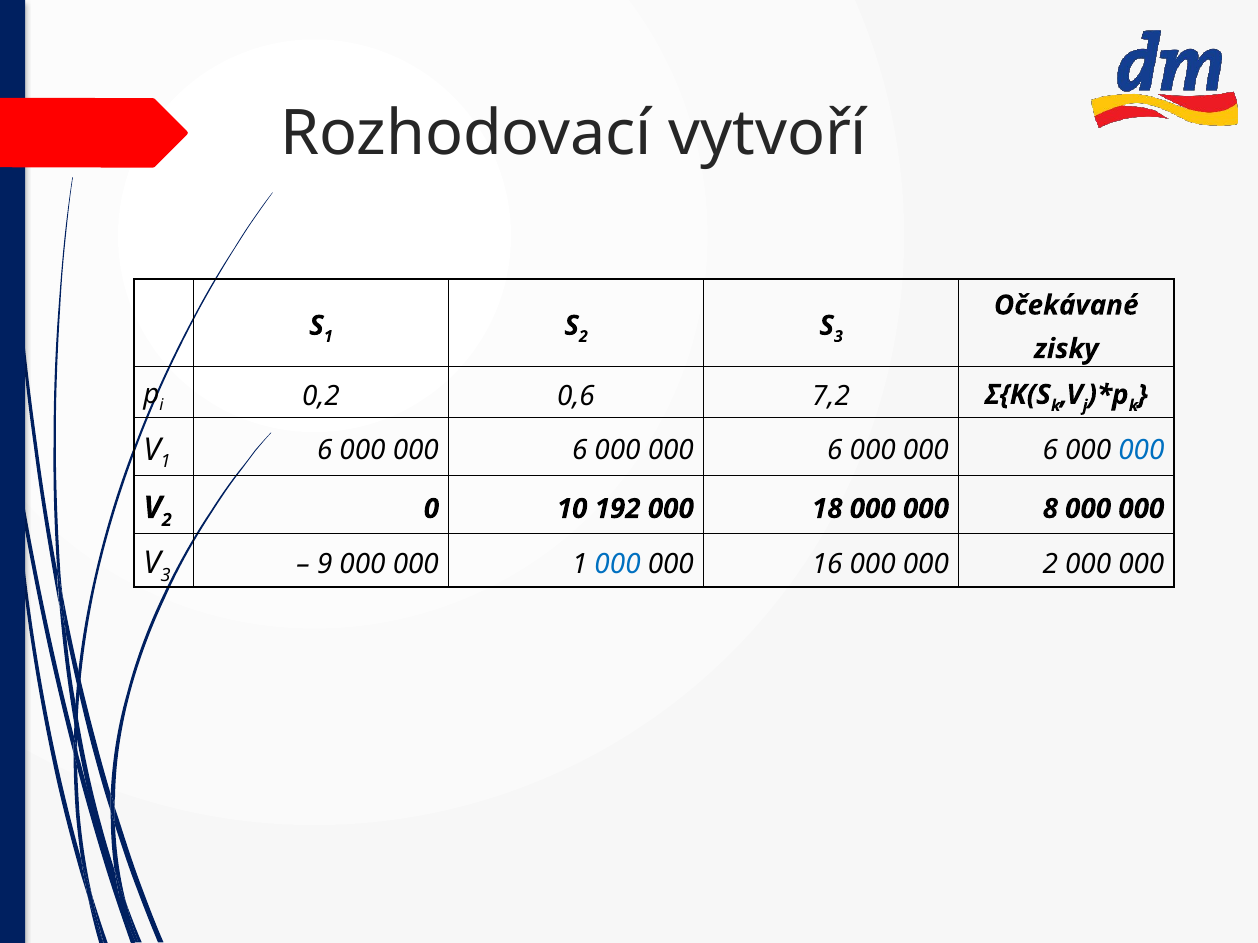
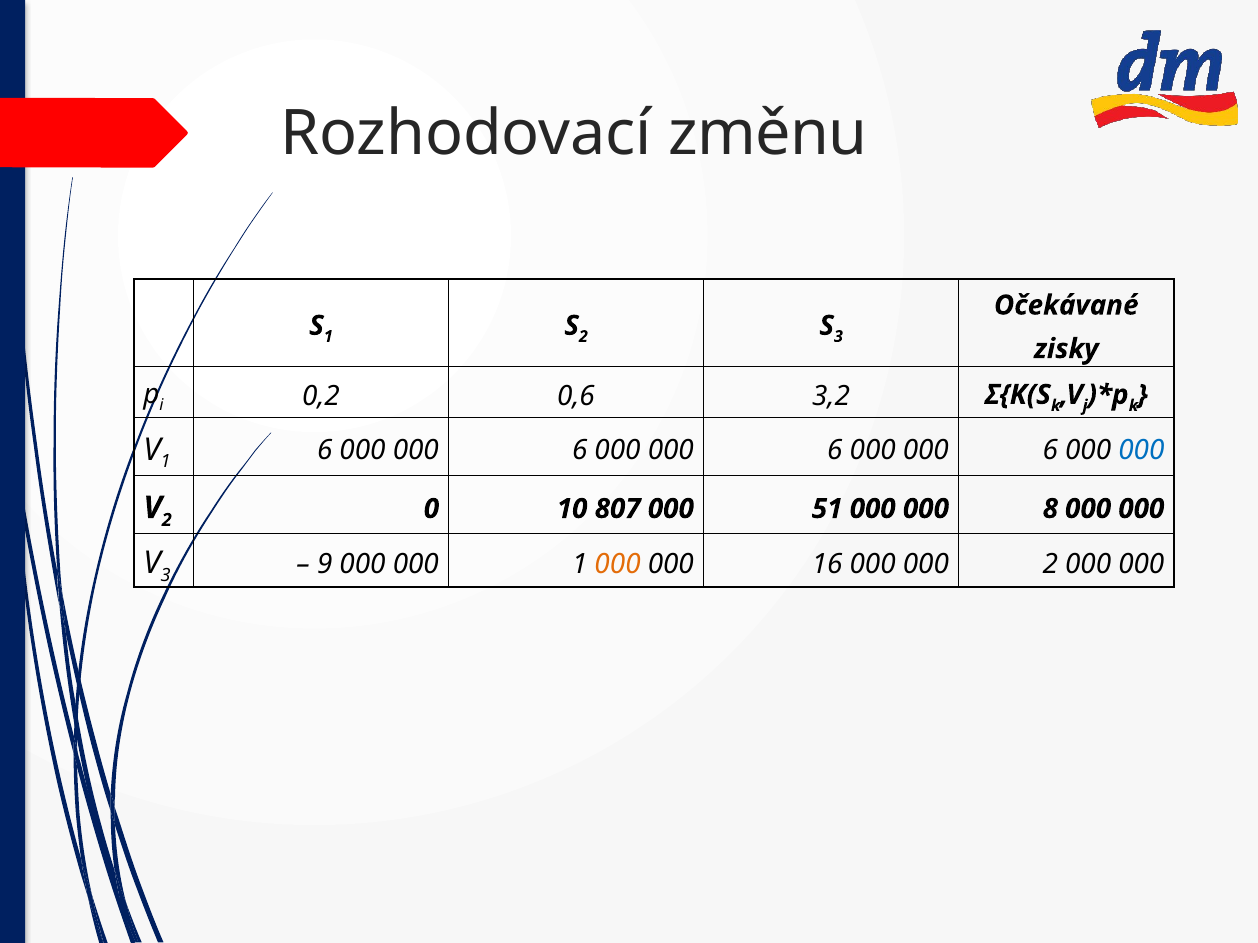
vytvoří: vytvoří -> změnu (768, 134)
7,2: 7,2 -> 3,2 (831, 396)
192: 192 -> 807 (618, 509)
18: 18 -> 51 (827, 509)
000 colour: blue -> orange (618, 565)
